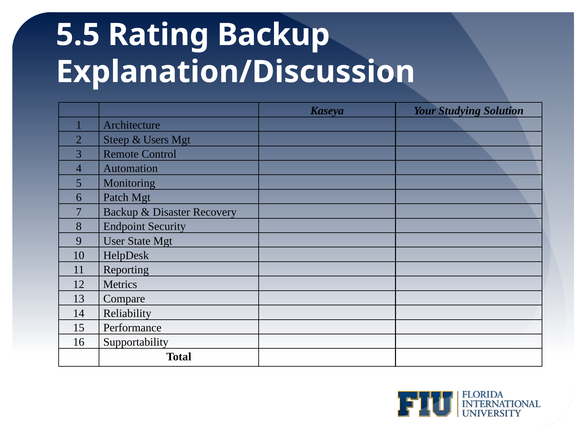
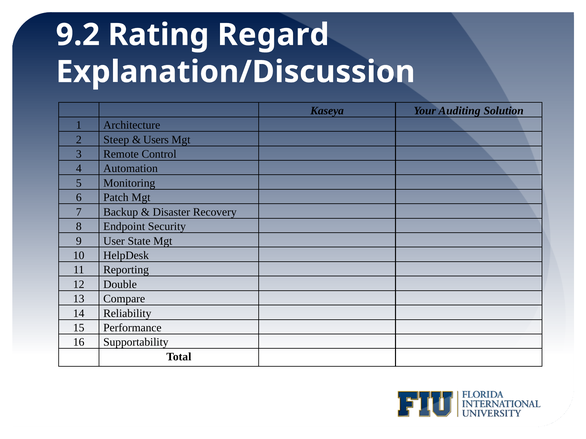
5.5: 5.5 -> 9.2 (78, 35)
Rating Backup: Backup -> Regard (273, 35)
Studying: Studying -> Auditing (460, 111)
Metrics: Metrics -> Double (120, 285)
